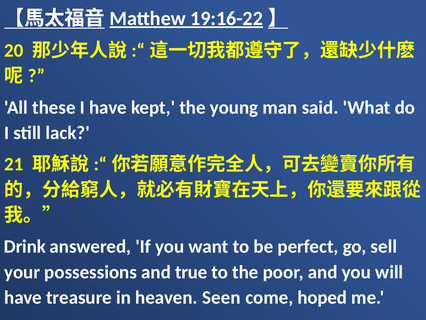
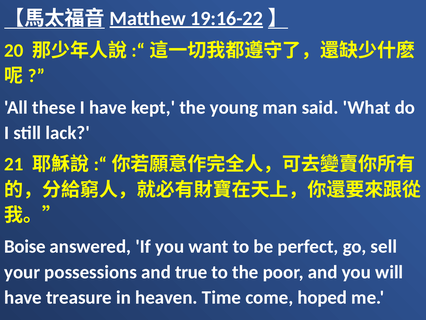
Drink: Drink -> Boise (25, 246)
Seen: Seen -> Time (221, 297)
